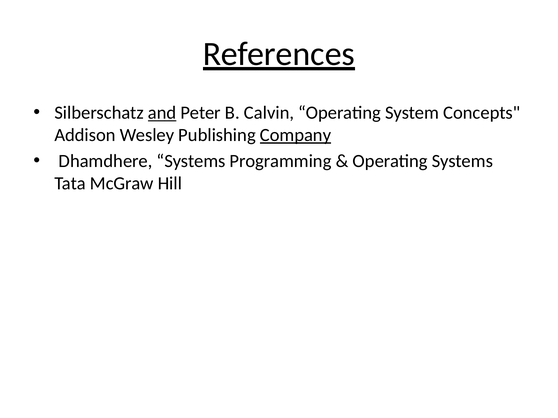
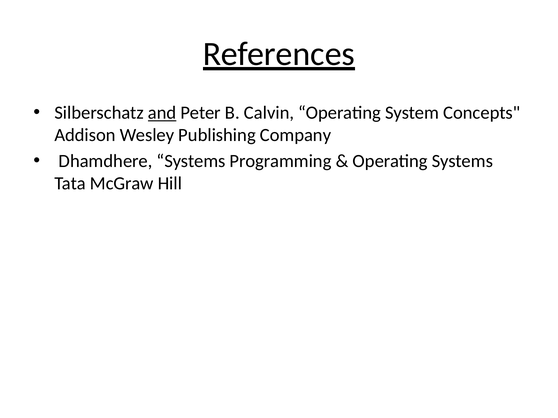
Company underline: present -> none (296, 135)
